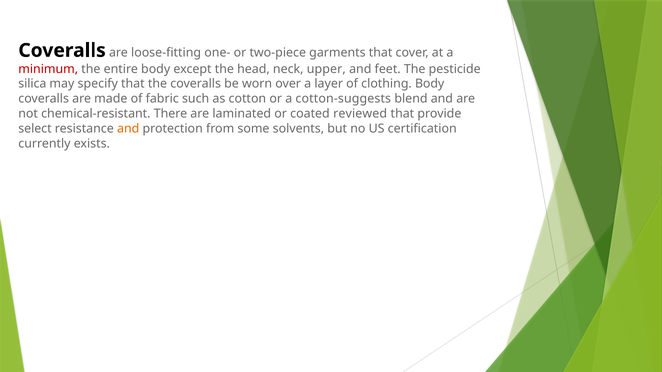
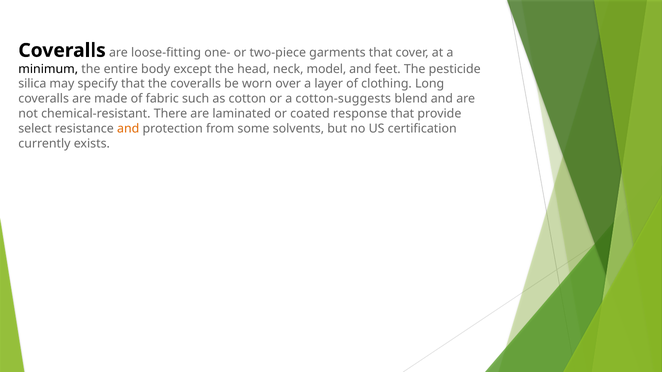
minimum colour: red -> black (48, 69)
upper: upper -> model (326, 69)
clothing Body: Body -> Long (430, 84)
reviewed: reviewed -> response (360, 114)
